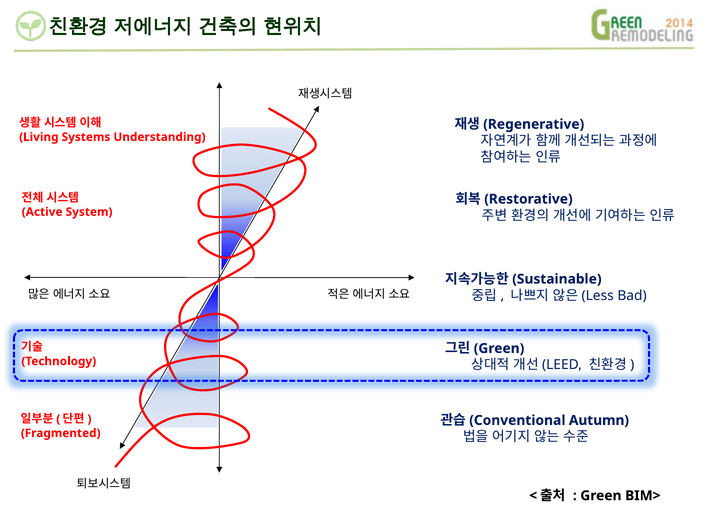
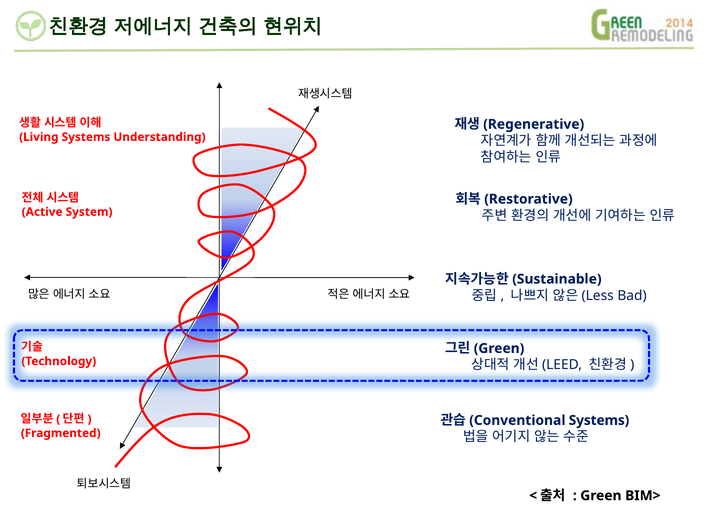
Autumn: Autumn -> Systems (599, 420)
